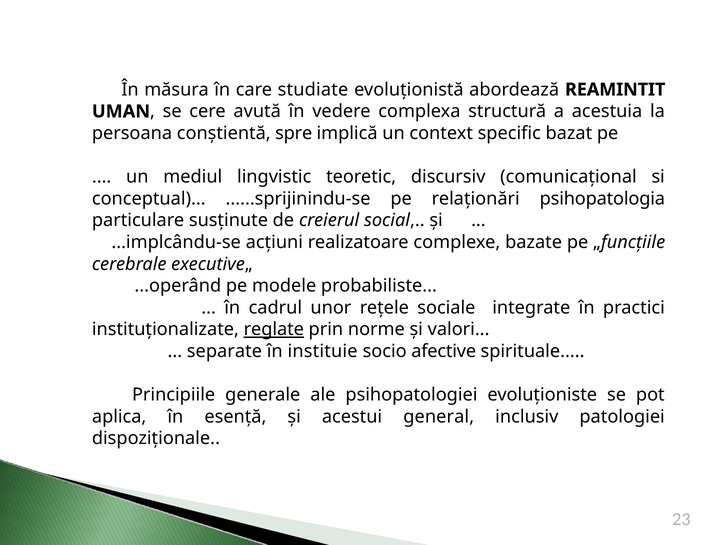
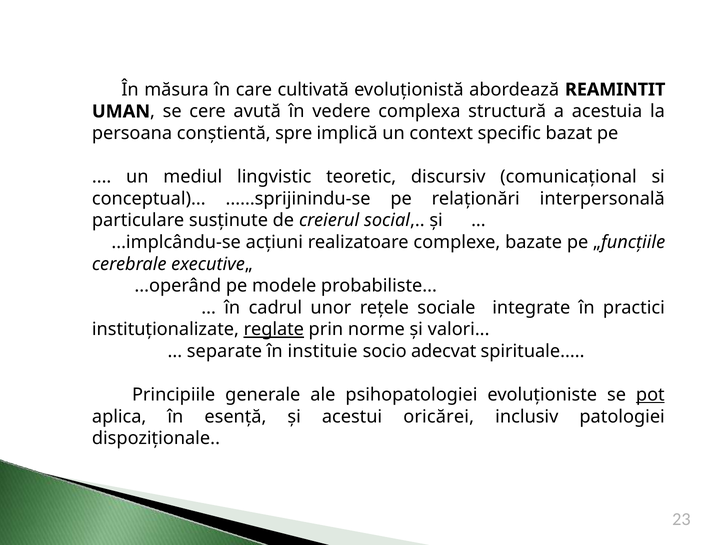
studiate: studiate -> cultivată (313, 90)
psihopatologia: psihopatologia -> interpersonală (602, 199)
afective: afective -> adecvat (444, 351)
pot underline: none -> present (650, 395)
general: general -> oricărei (439, 417)
